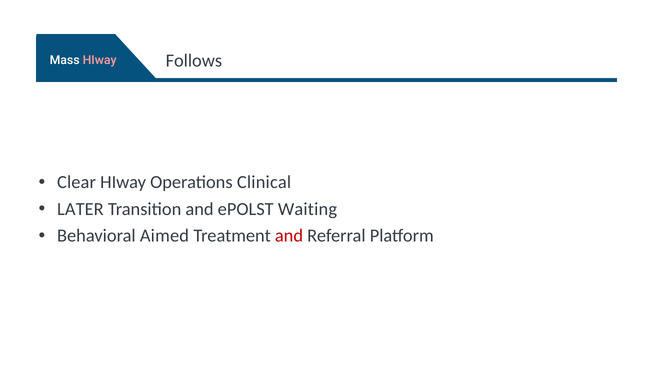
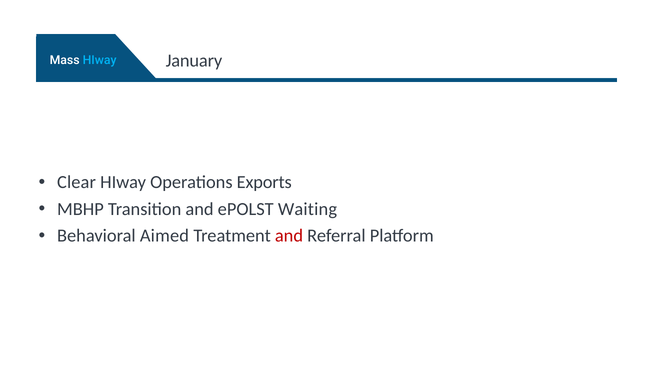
Follows: Follows -> January (194, 60)
HIway colour: pink -> light blue (100, 60)
Clinical: Clinical -> Exports (264, 182)
LATER: LATER -> MBHP (80, 209)
